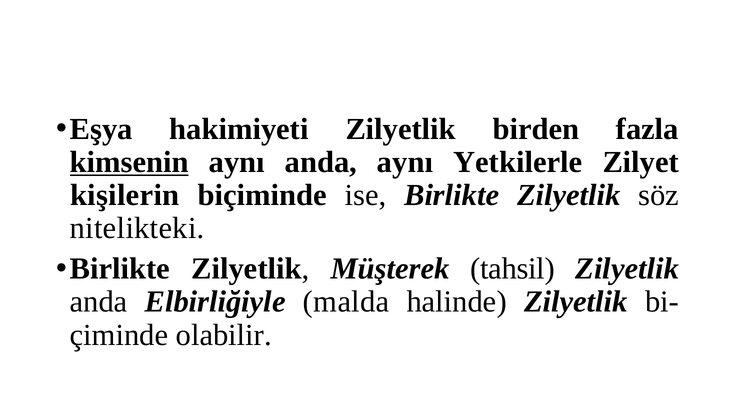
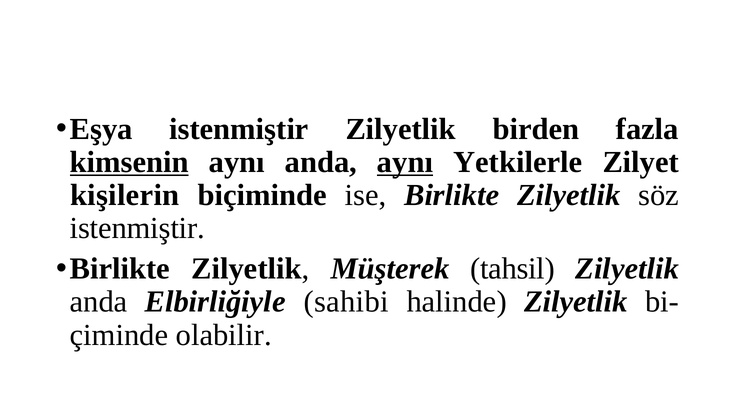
Eşya hakimiyeti: hakimiyeti -> istenmiştir (239, 129)
aynı underline: none -> present (405, 162)
nitelikteki: nitelikteki -> istenmiştir (137, 228)
malda: malda -> sahibi (346, 302)
